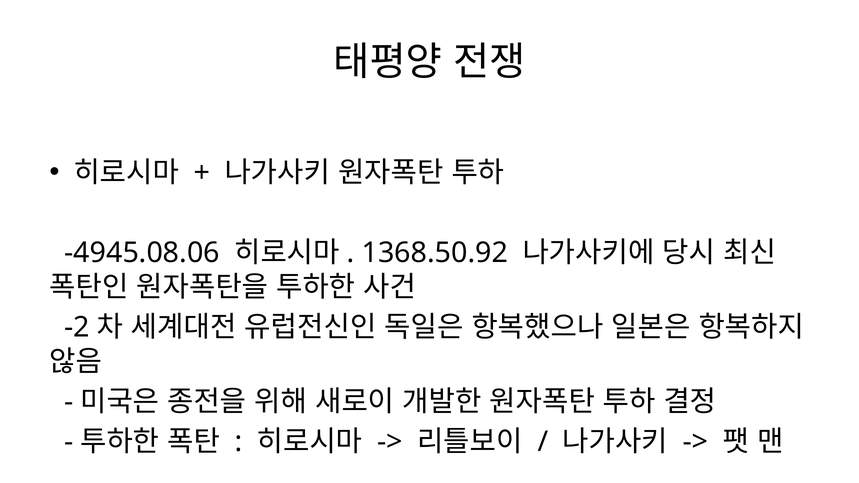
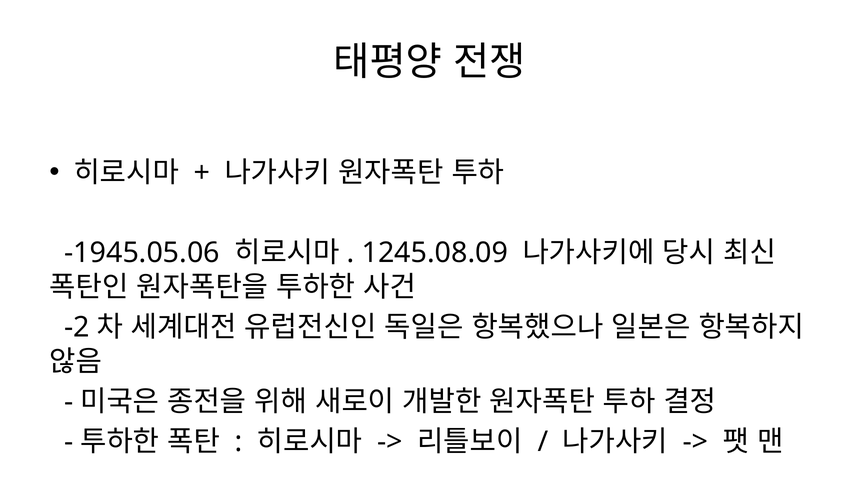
-4945.08.06: -4945.08.06 -> -1945.05.06 (142, 253)
1368.50.92: 1368.50.92 -> 1245.08.09 (435, 253)
